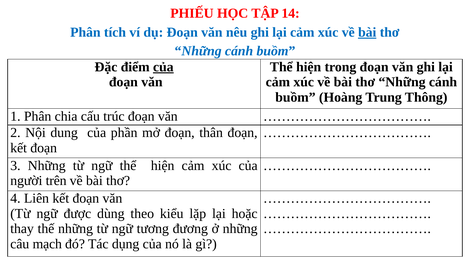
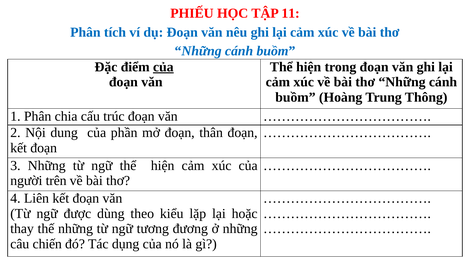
14: 14 -> 11 (291, 13)
bài underline: present -> none (367, 32)
mạch: mạch -> chiến (47, 244)
